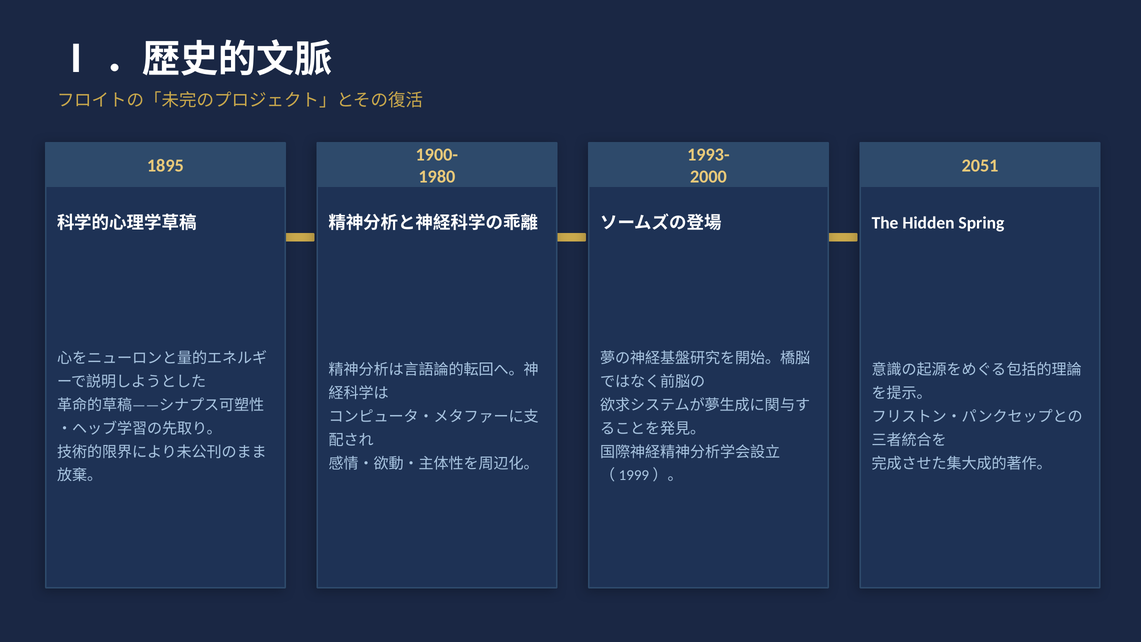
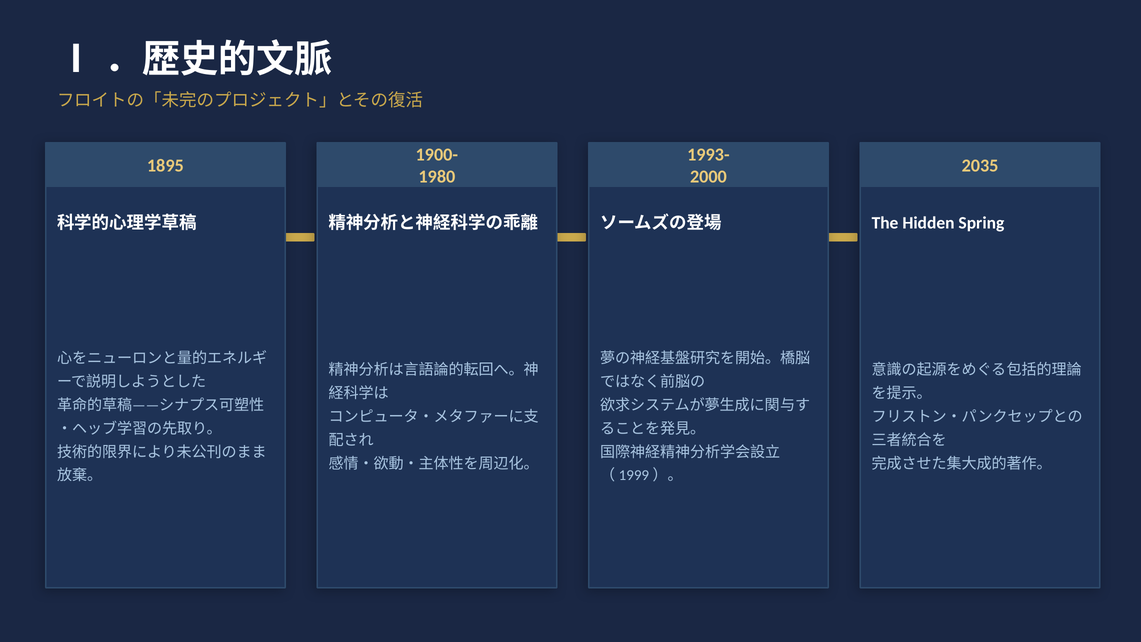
2051: 2051 -> 2035 (980, 166)
